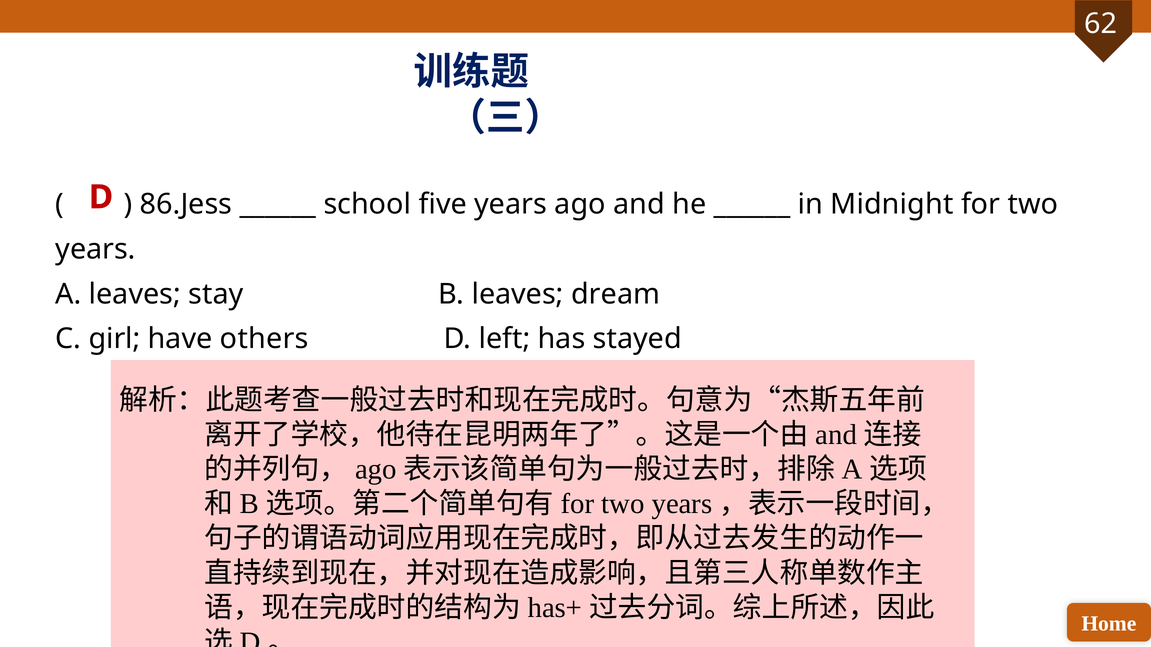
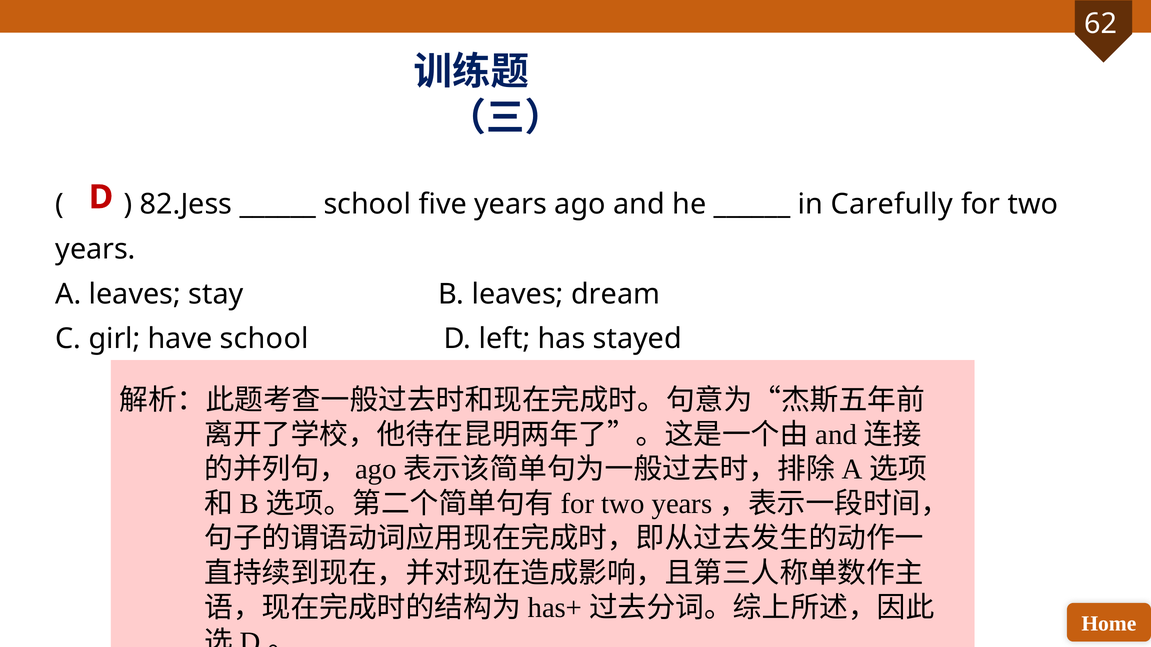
86.Jess: 86.Jess -> 82.Jess (186, 205)
Midnight: Midnight -> Carefully (892, 205)
have others: others -> school (264, 339)
